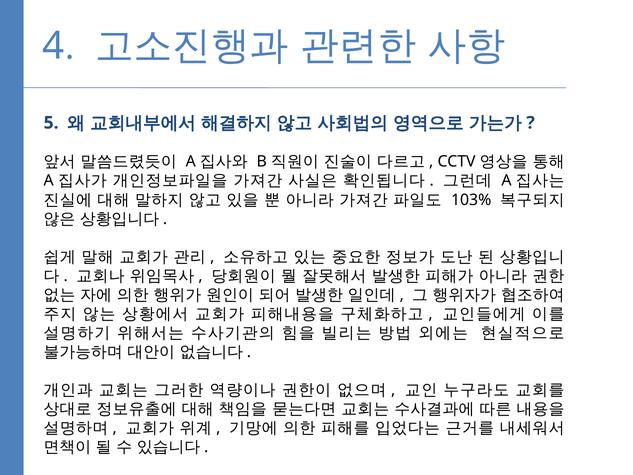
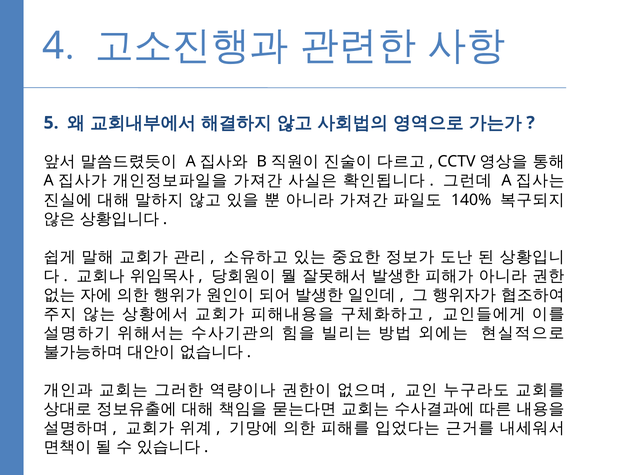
103%: 103% -> 140% (471, 200)
